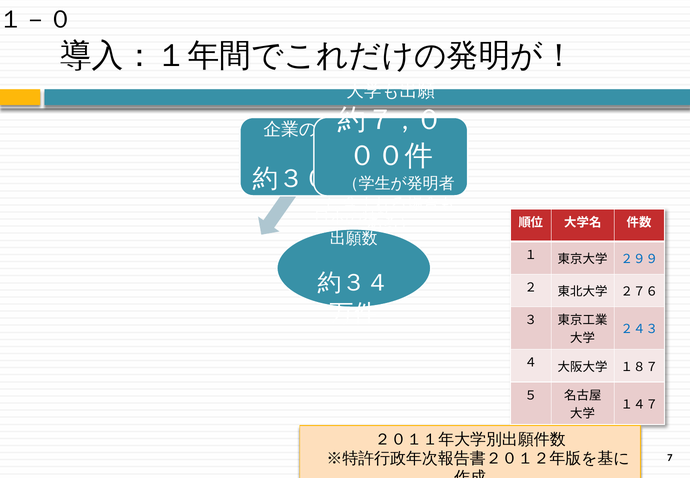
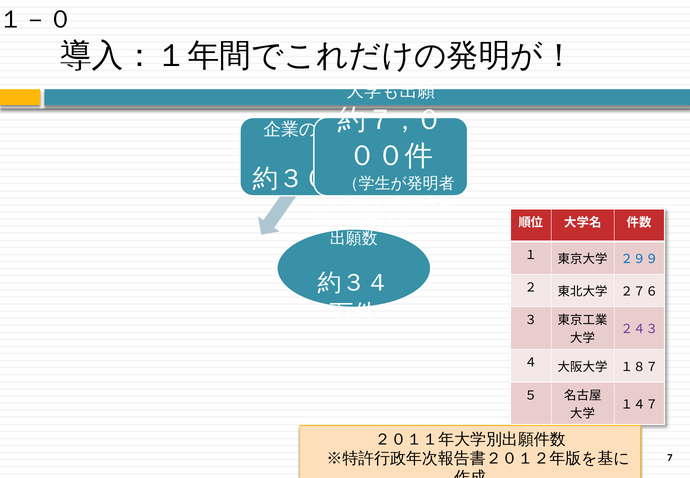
２４３ colour: blue -> purple (639, 329)
